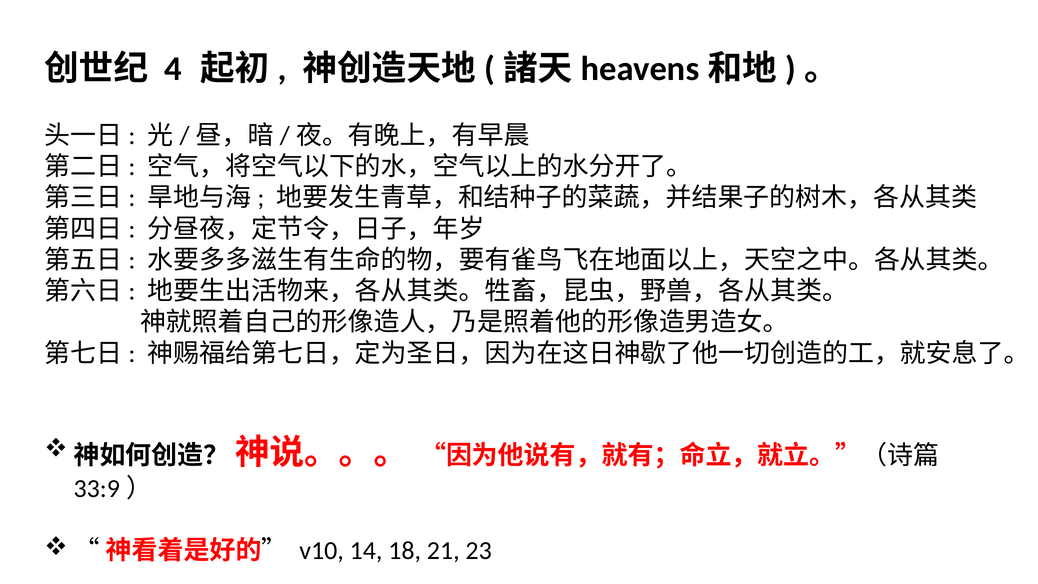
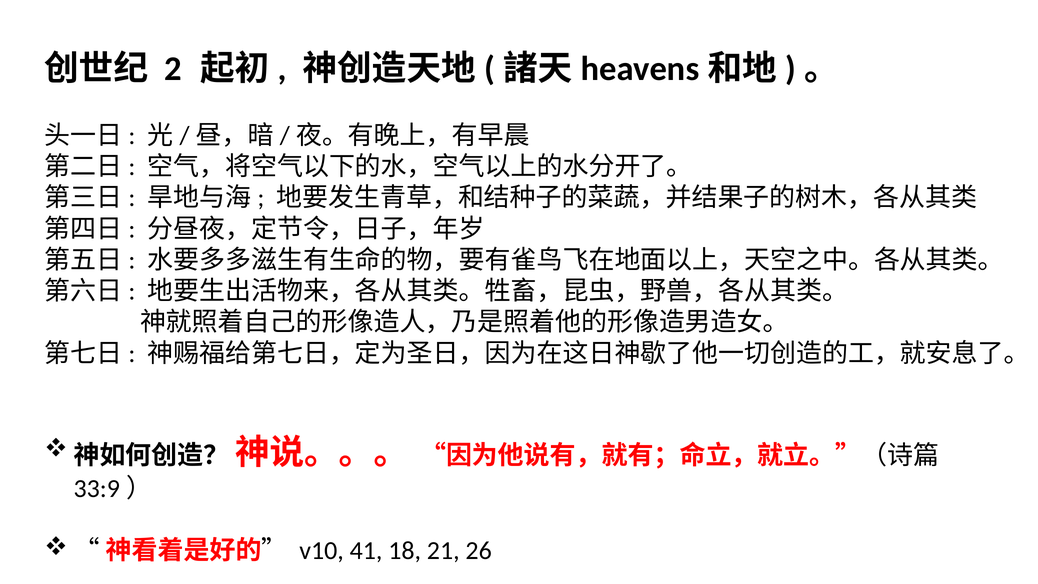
4: 4 -> 2 (173, 69)
14: 14 -> 41 (366, 551)
23: 23 -> 26 (479, 551)
